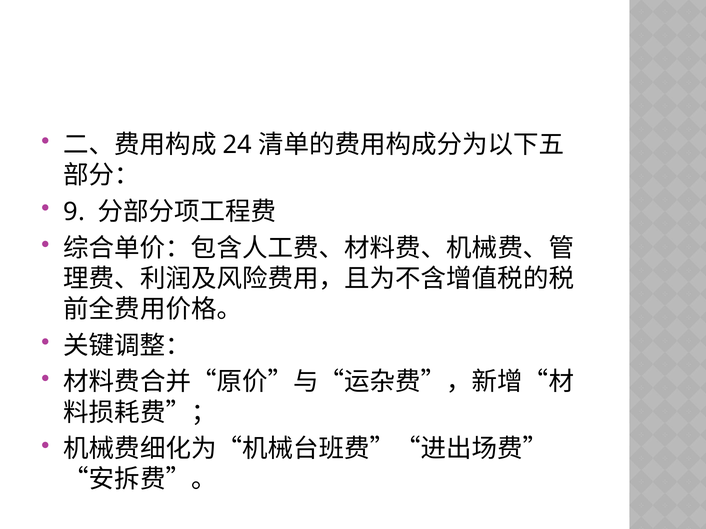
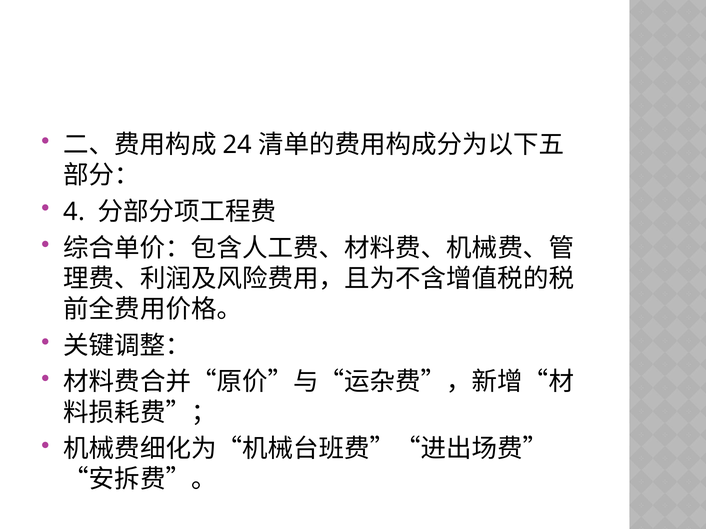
9: 9 -> 4 (74, 212)
